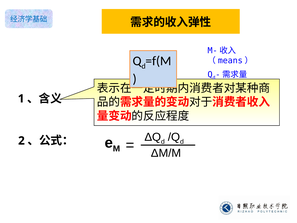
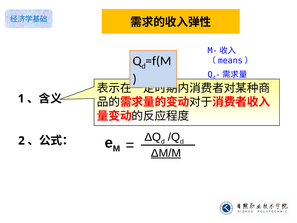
ΔM/M underline: none -> present (166, 153)
